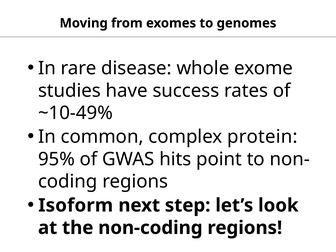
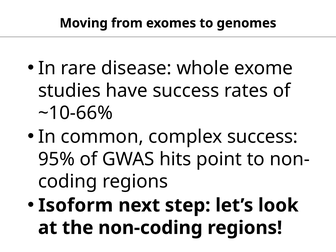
~10-49%: ~10-49% -> ~10-66% (75, 113)
complex protein: protein -> success (263, 137)
